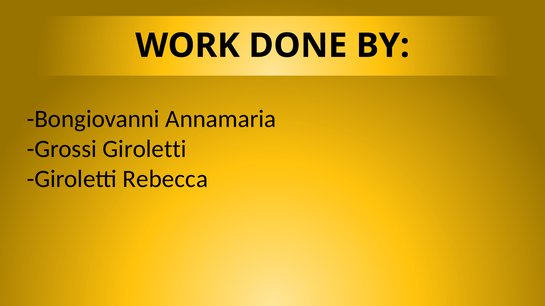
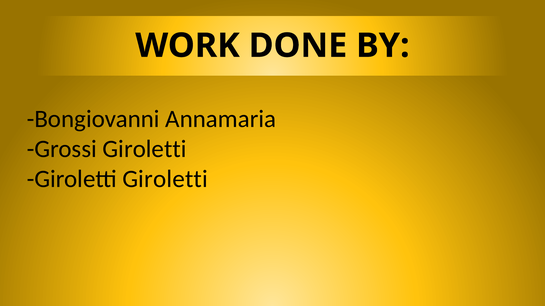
Rebecca: Rebecca -> Giroletti (165, 179)
